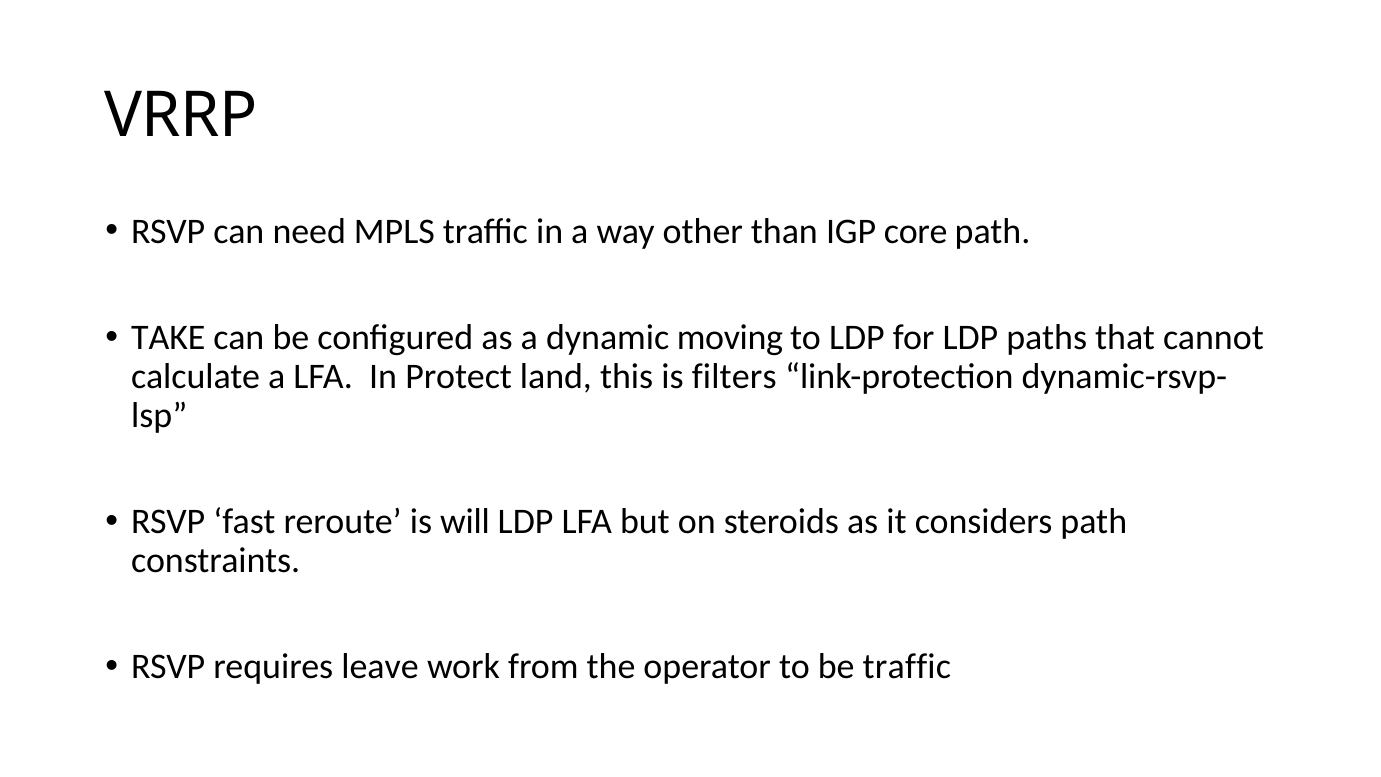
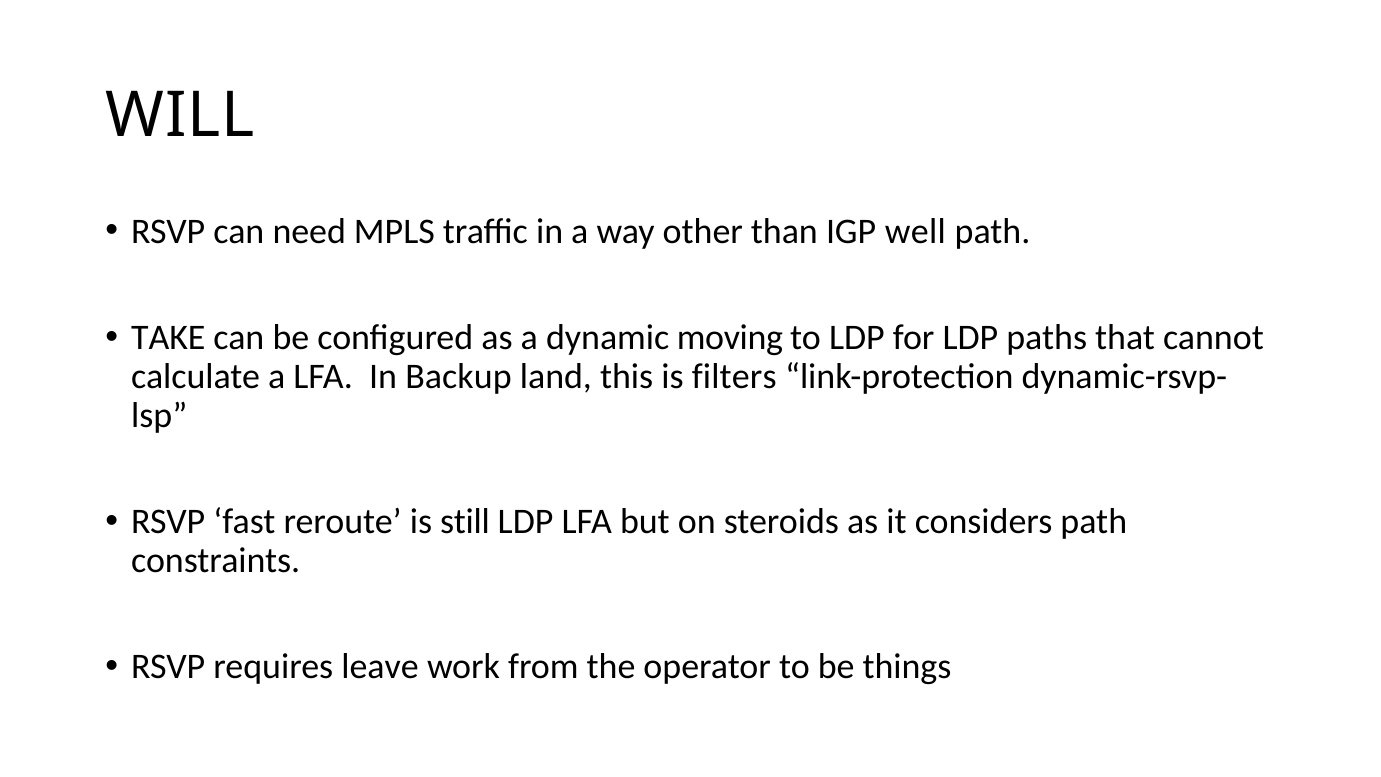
VRRP: VRRP -> WILL (180, 116)
core: core -> well (915, 231)
Protect: Protect -> Backup (459, 376)
will: will -> still (465, 522)
be traffic: traffic -> things (907, 667)
